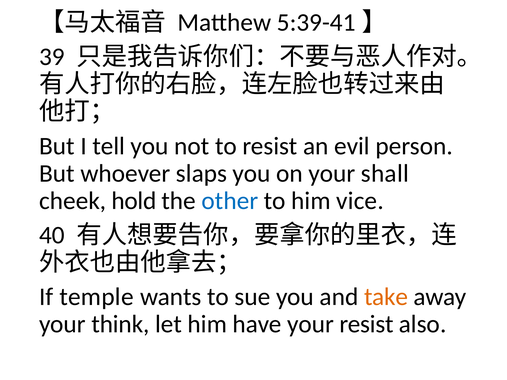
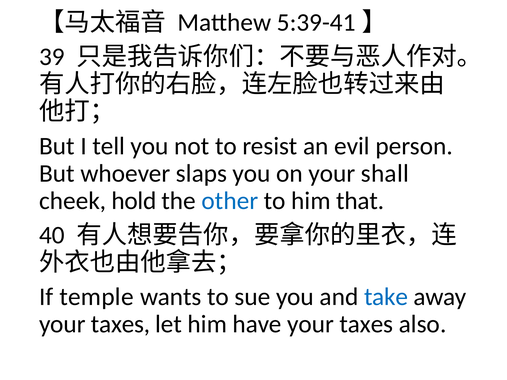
vice: vice -> that (360, 201)
take colour: orange -> blue (386, 297)
think: think -> taxes (121, 325)
have your resist: resist -> taxes (366, 325)
